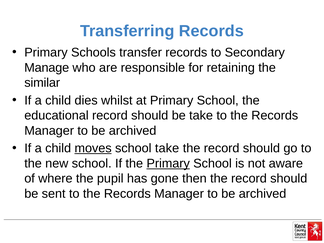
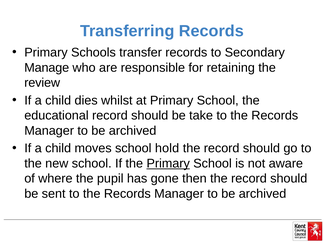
similar: similar -> review (42, 83)
moves underline: present -> none (93, 148)
school take: take -> hold (167, 148)
